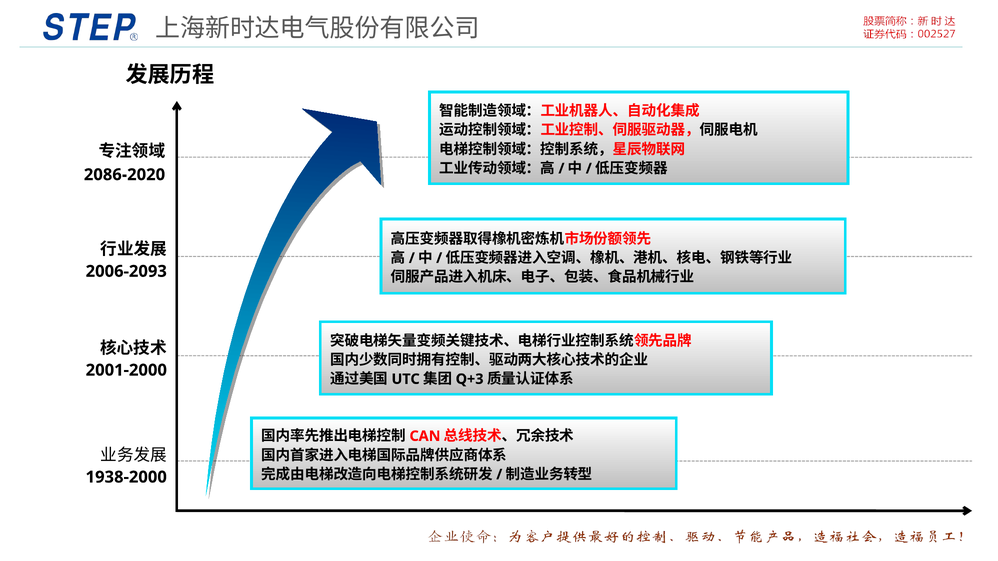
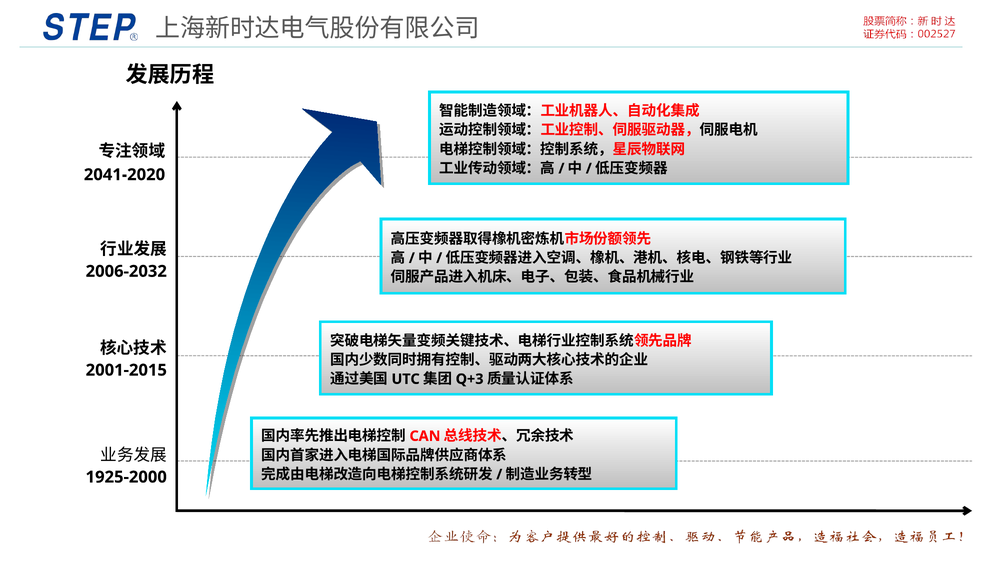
2086-2020: 2086-2020 -> 2041-2020 (124, 175)
2006-2093: 2006-2093 -> 2006-2032 (126, 272)
2001-2000: 2001-2000 -> 2001-2015 (126, 370)
1938-2000: 1938-2000 -> 1925-2000 (126, 477)
